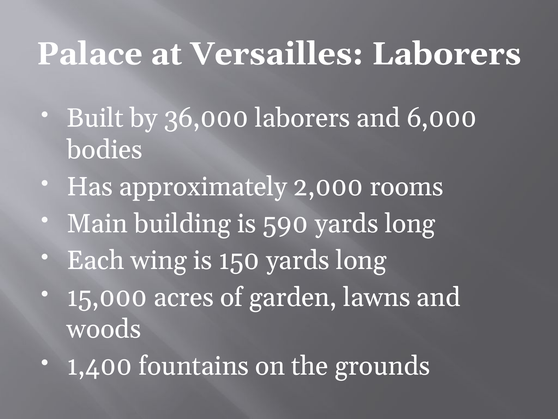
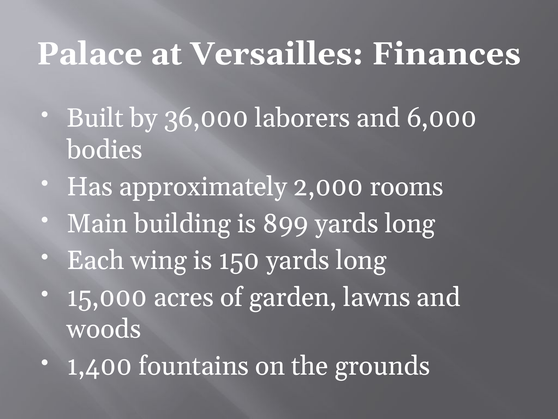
Versailles Laborers: Laborers -> Finances (446, 54)
590: 590 -> 899 (286, 223)
